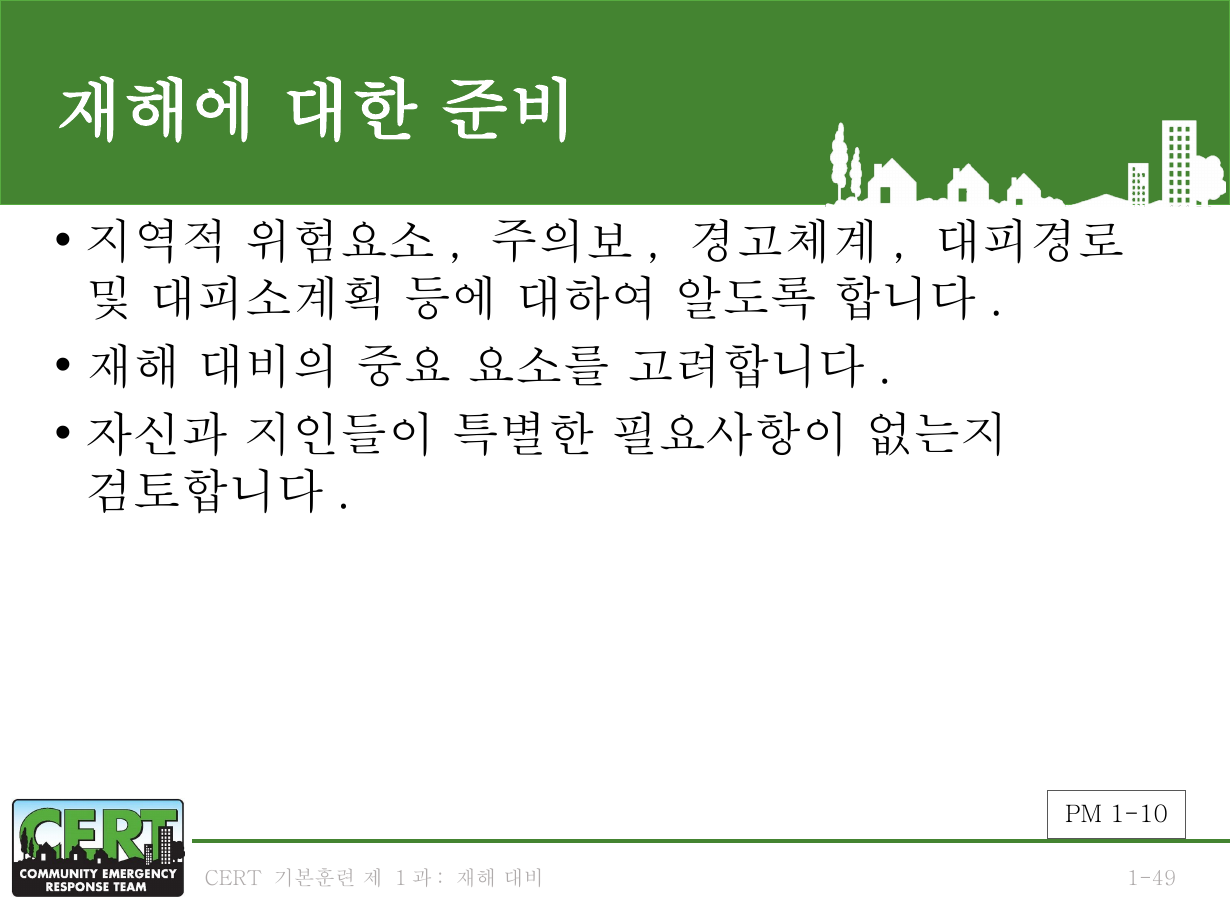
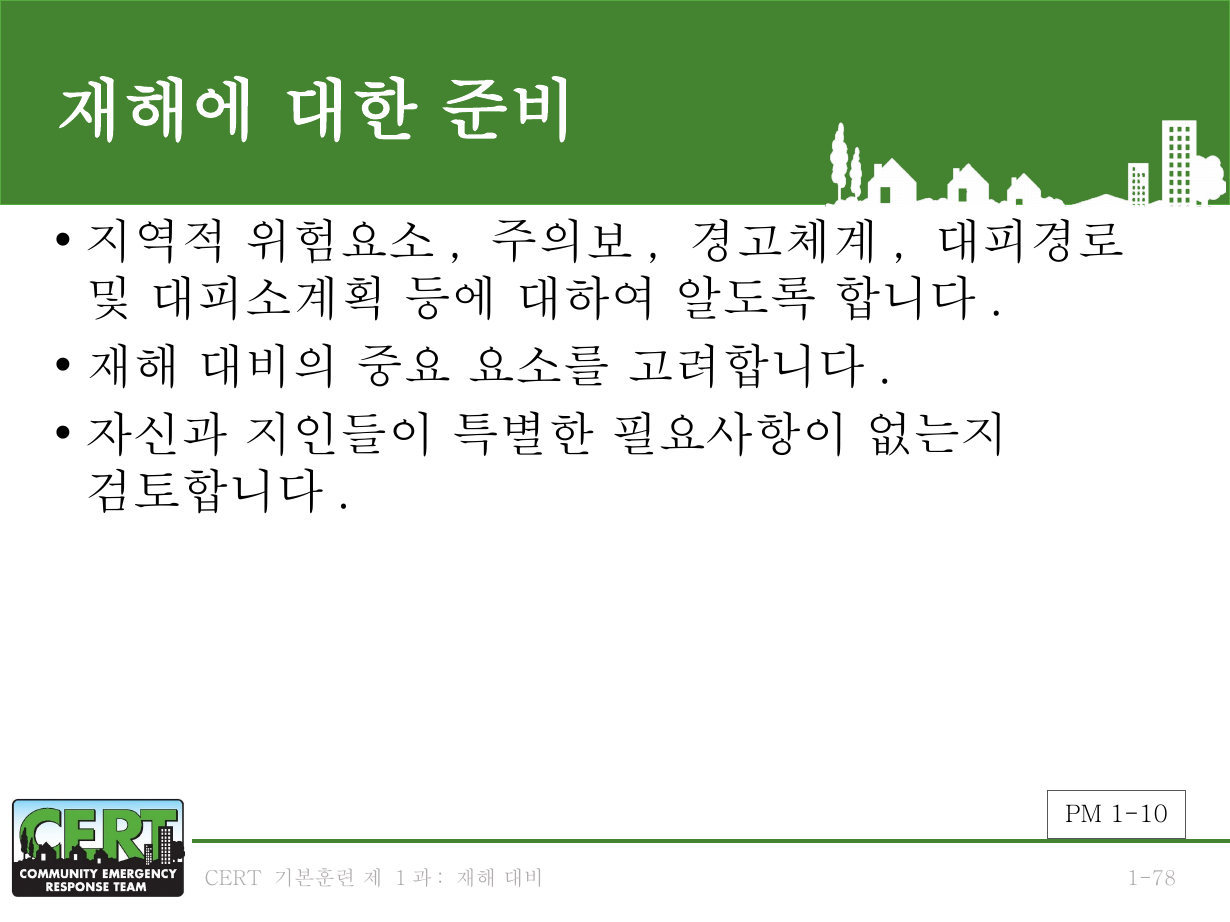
1-49: 1-49 -> 1-78 (1152, 879)
